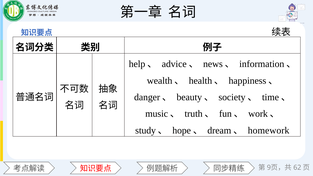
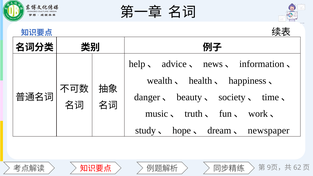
homework: homework -> newspaper (269, 130)
